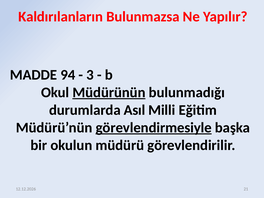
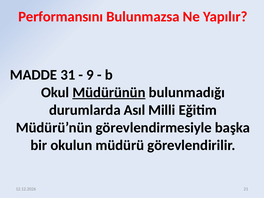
Kaldırılanların: Kaldırılanların -> Performansını (61, 17)
94: 94 -> 31 (68, 75)
3: 3 -> 9 (90, 75)
görevlendirmesiyle underline: present -> none (154, 128)
